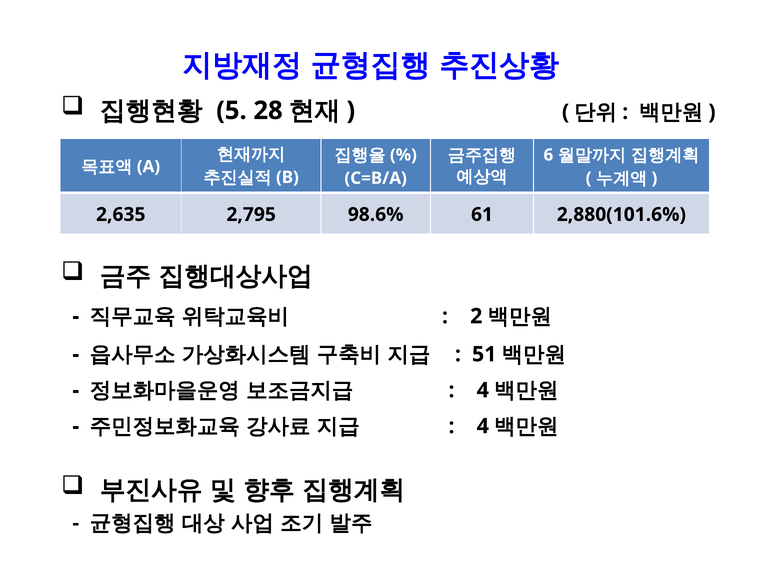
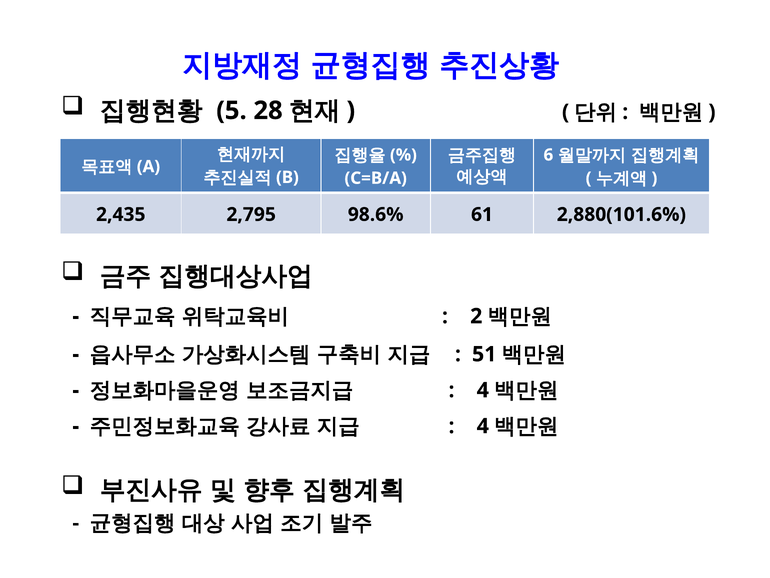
2,635: 2,635 -> 2,435 (121, 214)
